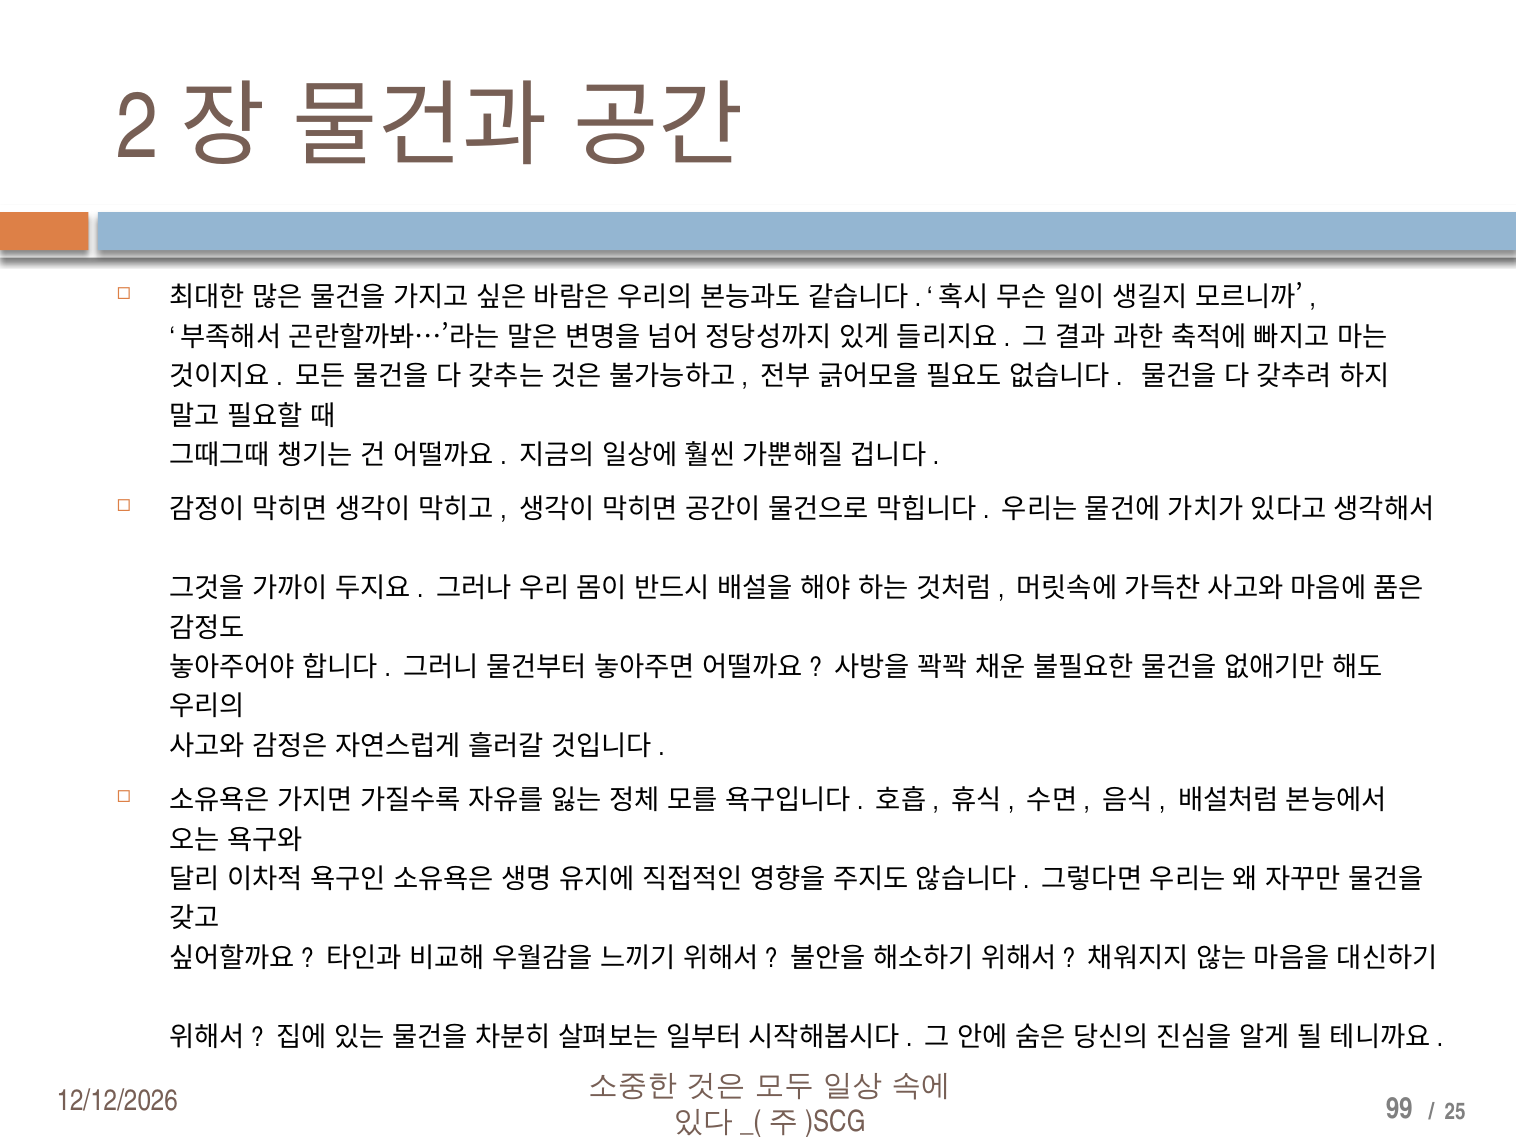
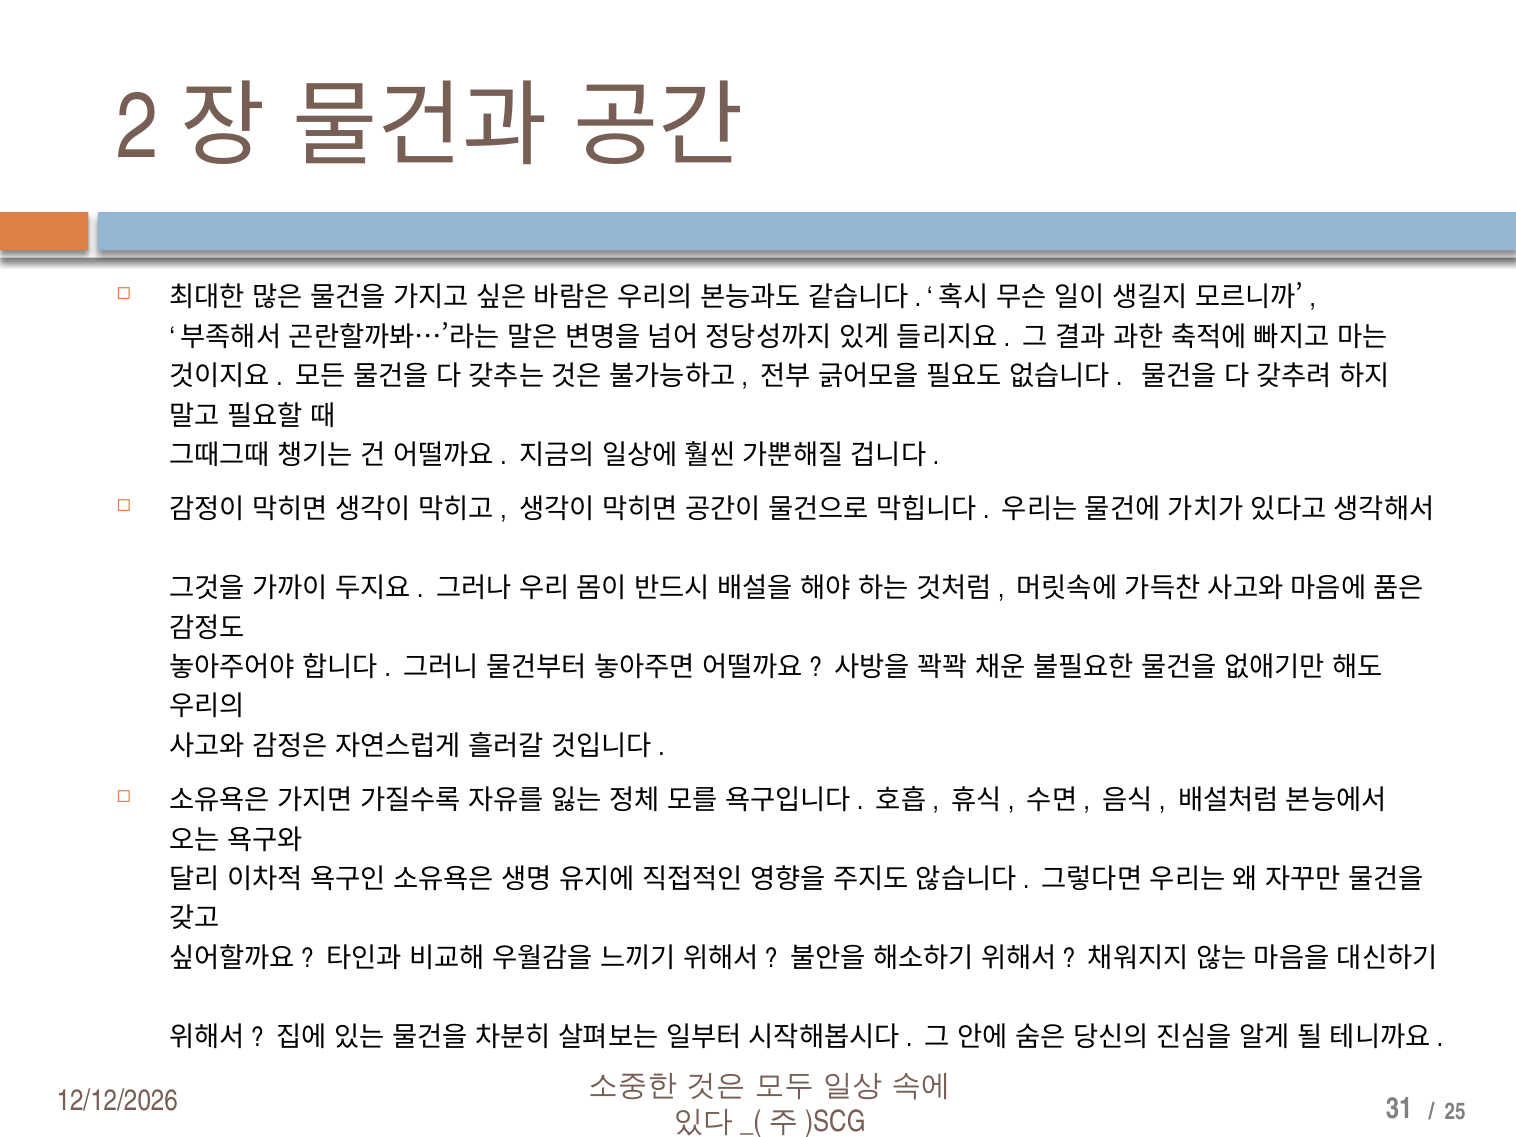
99: 99 -> 31 (1399, 1109)
